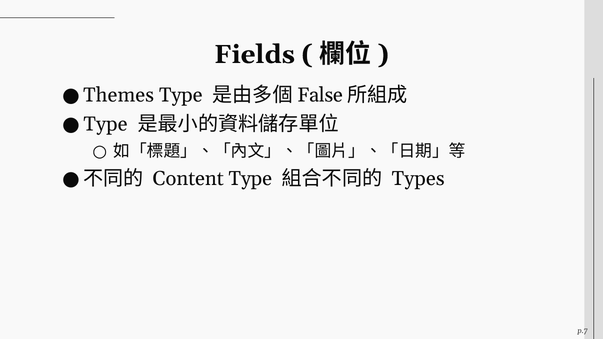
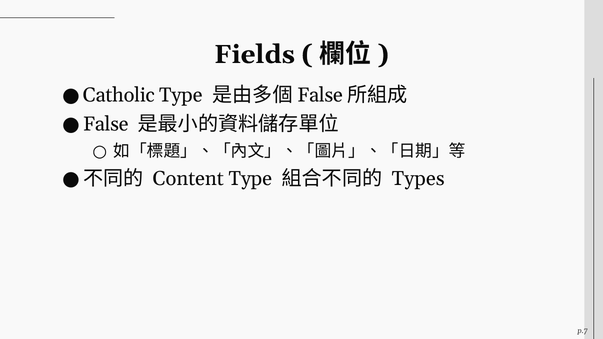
Themes: Themes -> Catholic (119, 95)
Type: Type -> False (106, 124)
